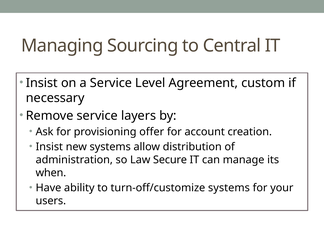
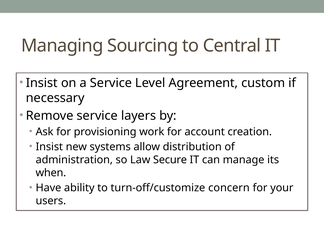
offer: offer -> work (152, 132)
turn-off/customize systems: systems -> concern (229, 188)
